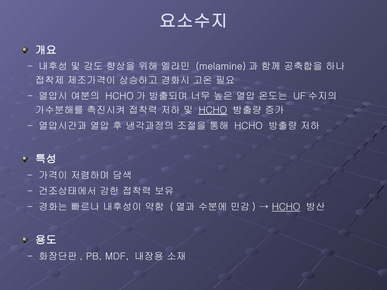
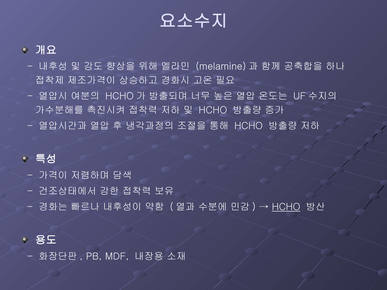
HCHO underline: present -> none (213, 110)
